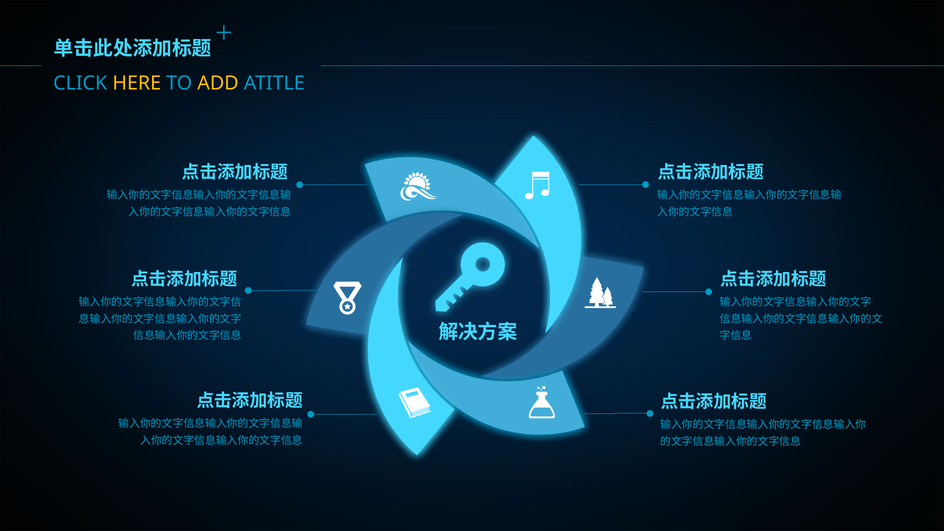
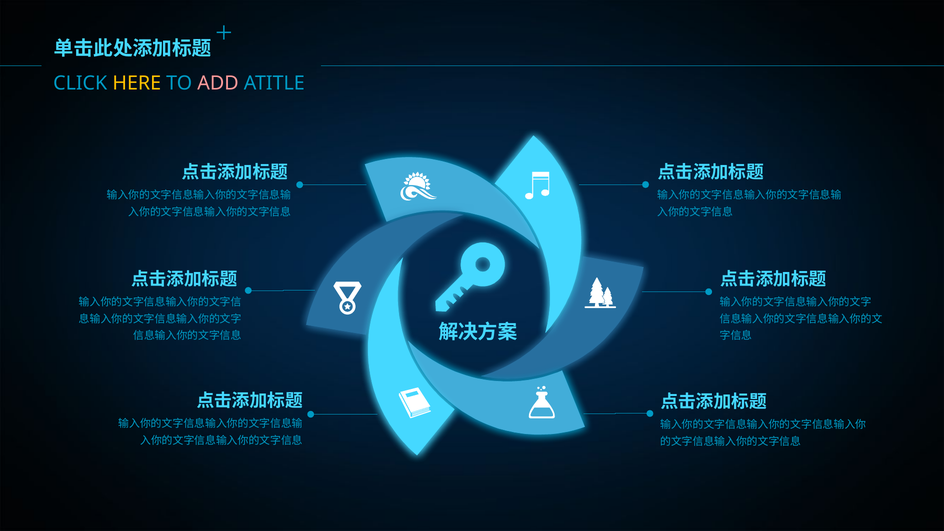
ADD colour: yellow -> pink (218, 83)
